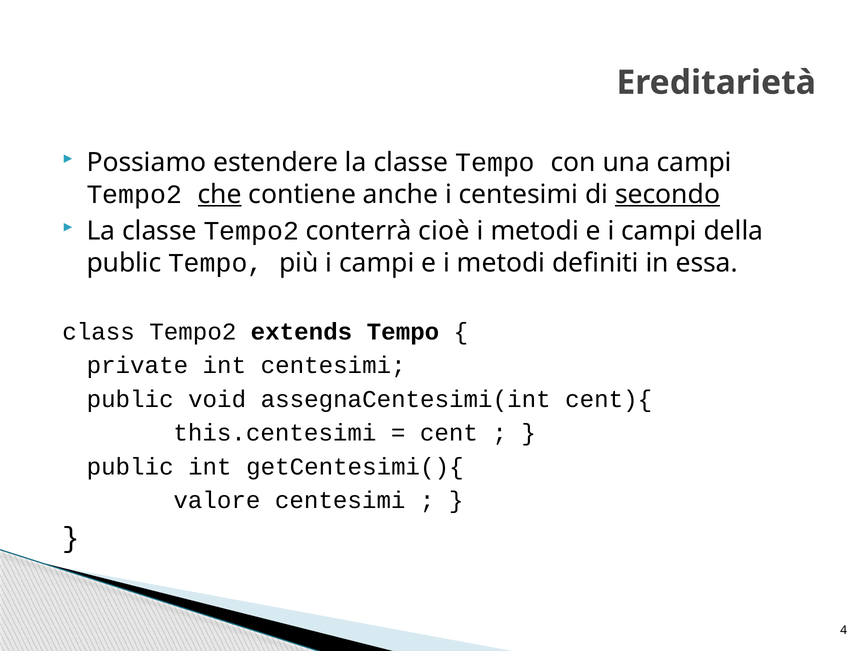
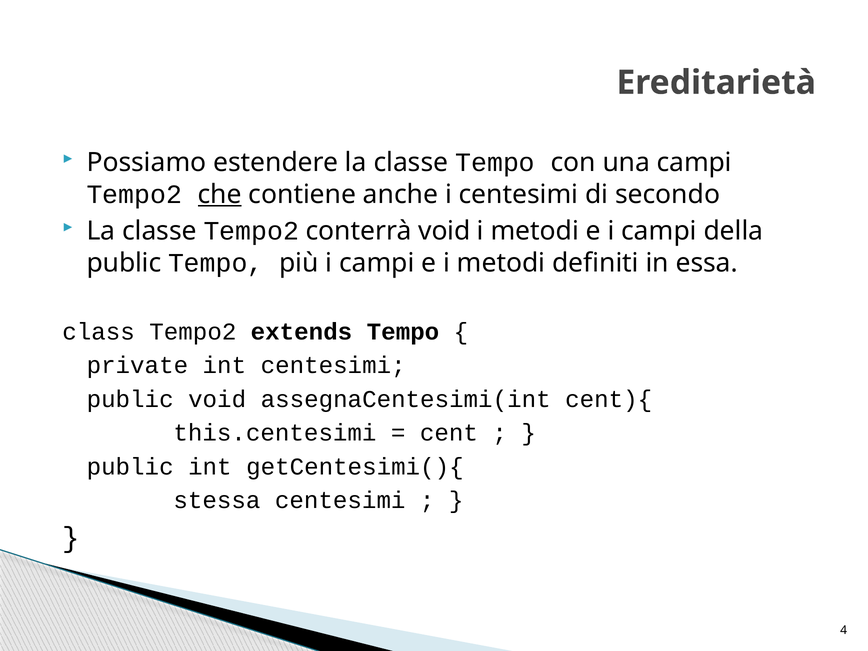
secondo underline: present -> none (668, 194)
conterrà cioè: cioè -> void (444, 231)
valore: valore -> stessa (217, 501)
